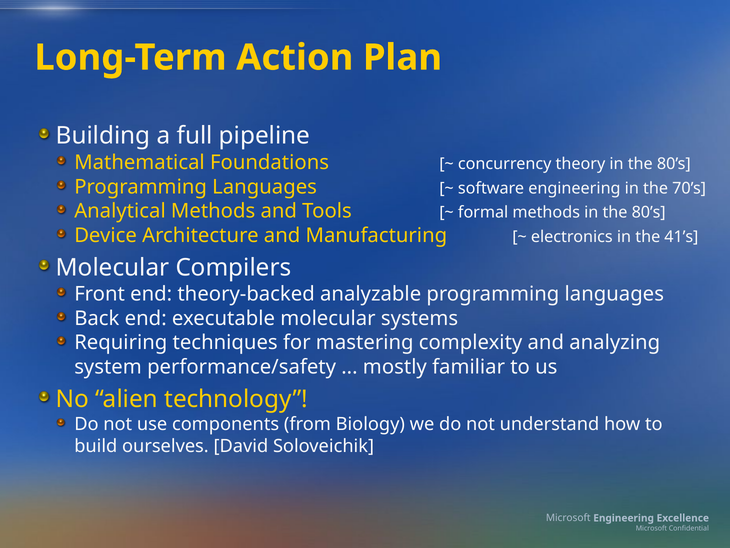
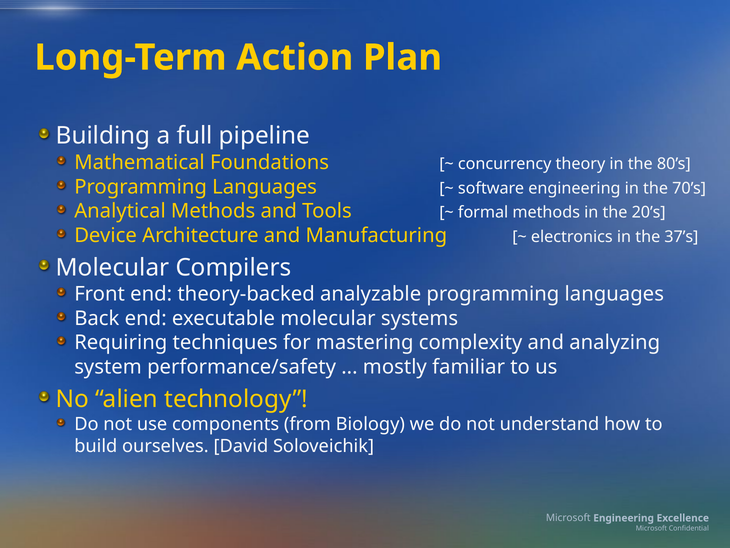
methods in the 80’s: 80’s -> 20’s (649, 212)
41’s: 41’s -> 37’s (681, 237)
